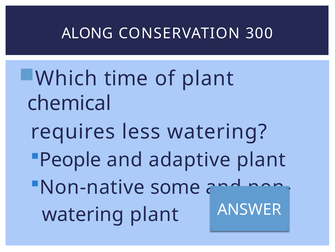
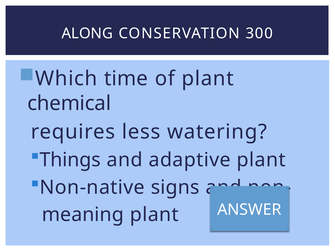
People: People -> Things (70, 159)
some: some -> signs (175, 187)
watering: watering -> meaning (83, 214)
